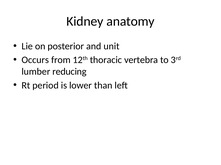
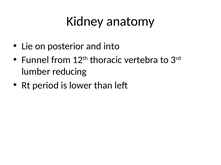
unit: unit -> into (112, 46)
Occurs: Occurs -> Funnel (35, 60)
